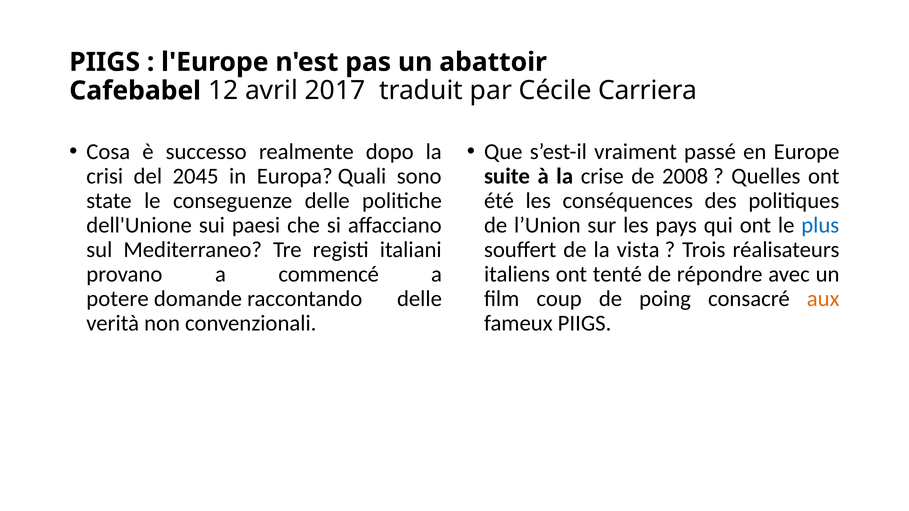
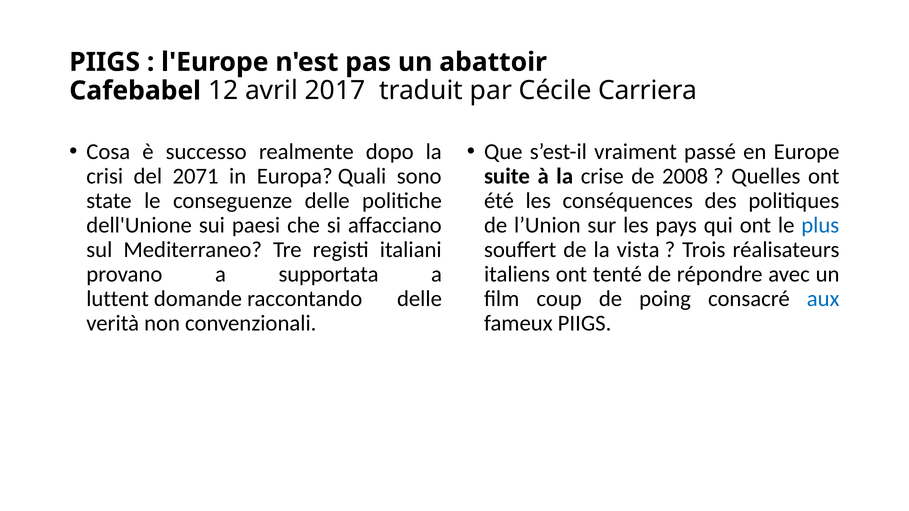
2045: 2045 -> 2071 (196, 176)
commencé: commencé -> supportata (329, 274)
potere: potere -> luttent (118, 299)
aux colour: orange -> blue (823, 299)
